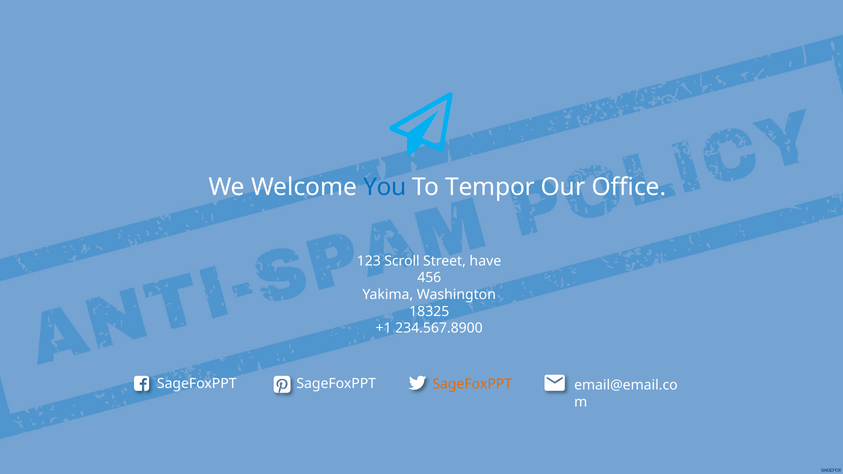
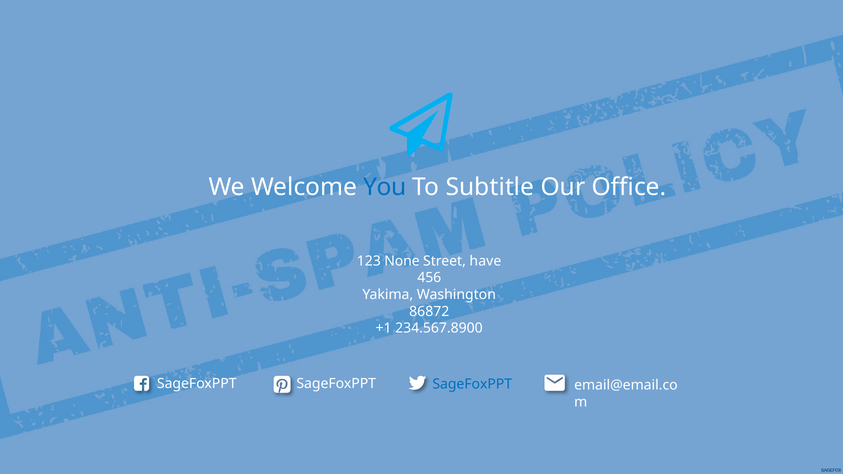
Tempor: Tempor -> Subtitle (490, 187)
Scroll: Scroll -> None (402, 261)
18325: 18325 -> 86872 (429, 312)
SageFoxPPT colour: orange -> blue (472, 384)
